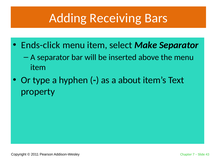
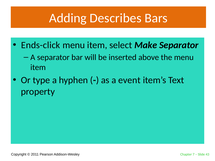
Receiving: Receiving -> Describes (116, 18)
about: about -> event (129, 80)
